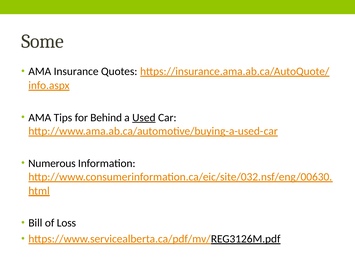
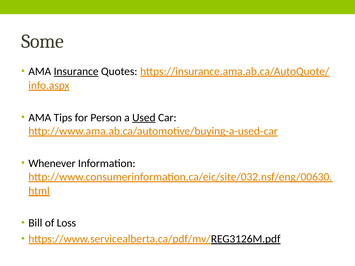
Insurance underline: none -> present (76, 71)
Behind: Behind -> Person (106, 118)
Numerous: Numerous -> Whenever (52, 163)
